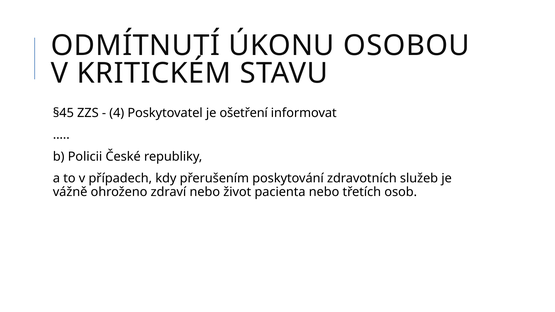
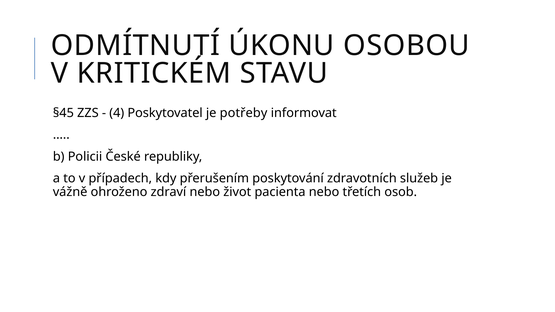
ošetření: ošetření -> potřeby (244, 113)
